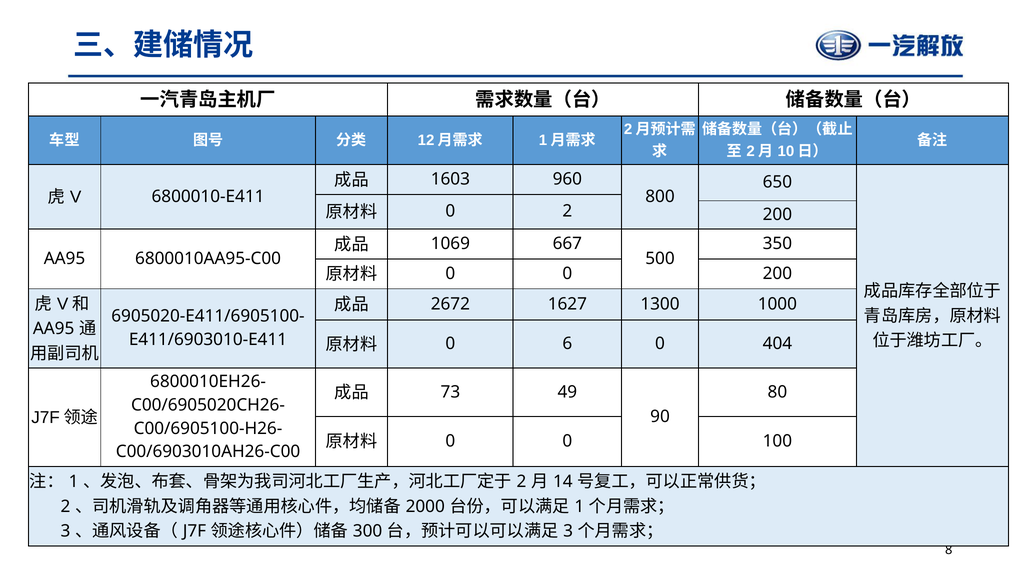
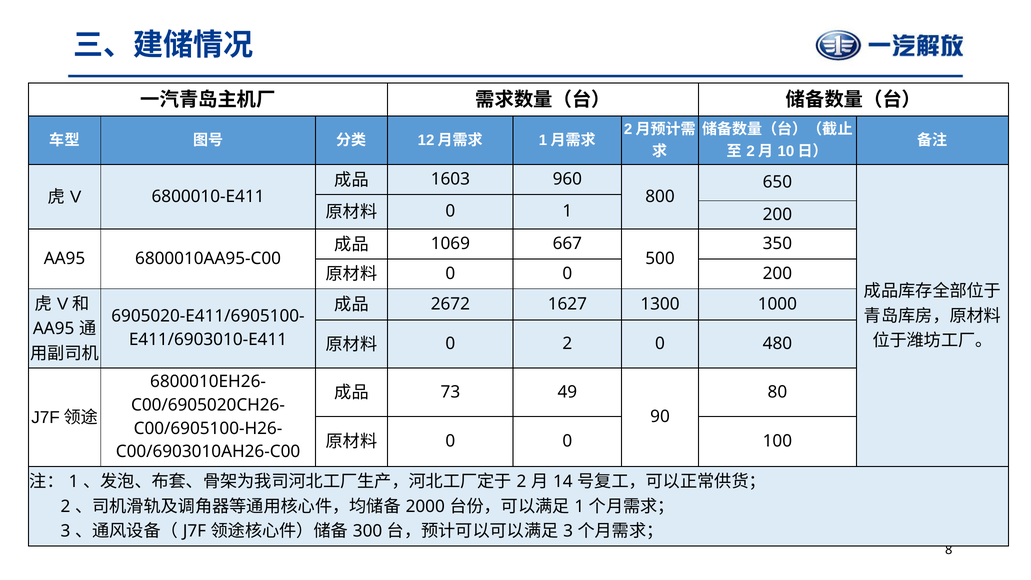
0 2: 2 -> 1 (567, 211)
0 6: 6 -> 2 (567, 344)
404: 404 -> 480 (777, 344)
